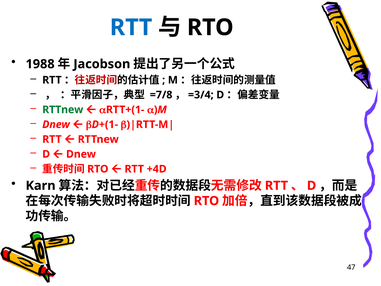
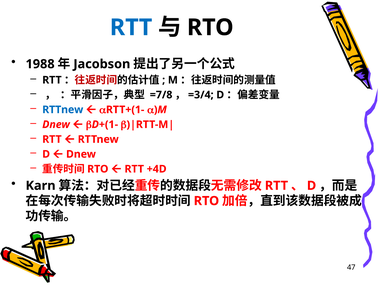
RTTnew colour: green -> blue (63, 110)
